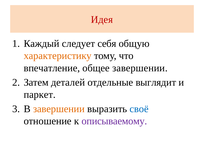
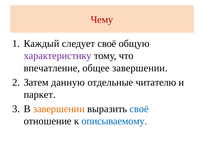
Идея: Идея -> Чему (102, 20)
следует себя: себя -> своё (107, 44)
характеристику colour: orange -> purple (58, 56)
деталей: деталей -> данную (68, 82)
выглядит: выглядит -> читателю (156, 82)
описываемому colour: purple -> blue (114, 121)
